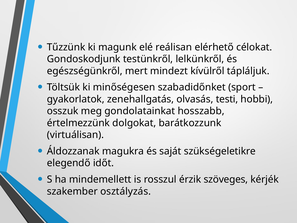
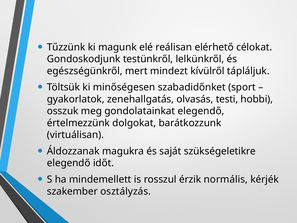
gondolatainkat hosszabb: hosszabb -> elegendő (201, 111)
szöveges: szöveges -> normális (226, 179)
